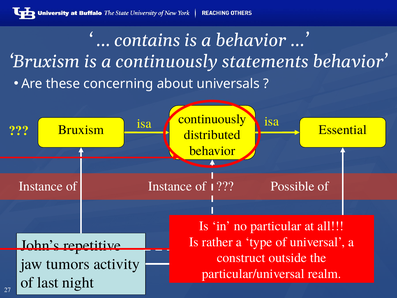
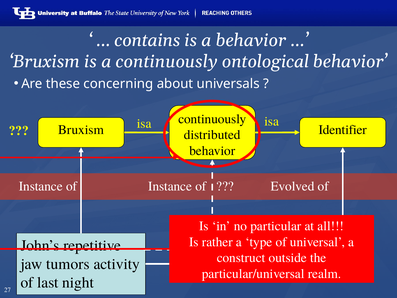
statements: statements -> ontological (265, 61)
Essential: Essential -> Identifier (343, 130)
Possible: Possible -> Evolved (293, 186)
